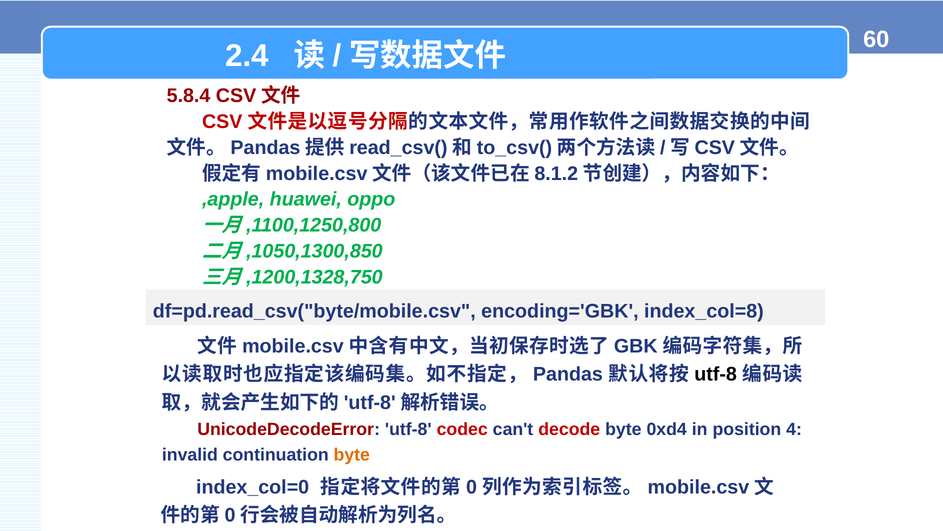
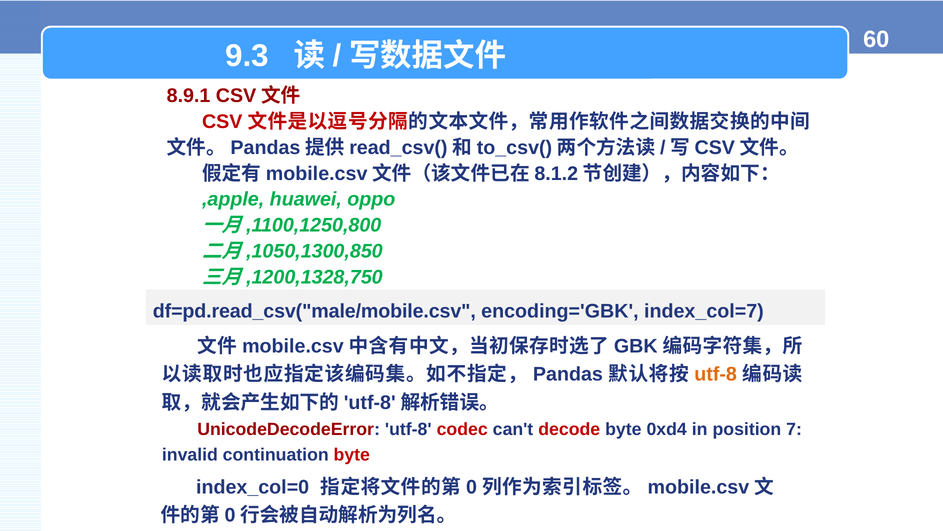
2.4: 2.4 -> 9.3 (247, 56)
5.8.4: 5.8.4 -> 8.9.1 (189, 96)
df=pd.read_csv("byte/mobile.csv: df=pd.read_csv("byte/mobile.csv -> df=pd.read_csv("male/mobile.csv (314, 311)
index_col=8: index_col=8 -> index_col=7 (704, 311)
utf-8 colour: black -> orange (716, 374)
4: 4 -> 7 (794, 429)
byte colour: orange -> red (352, 454)
